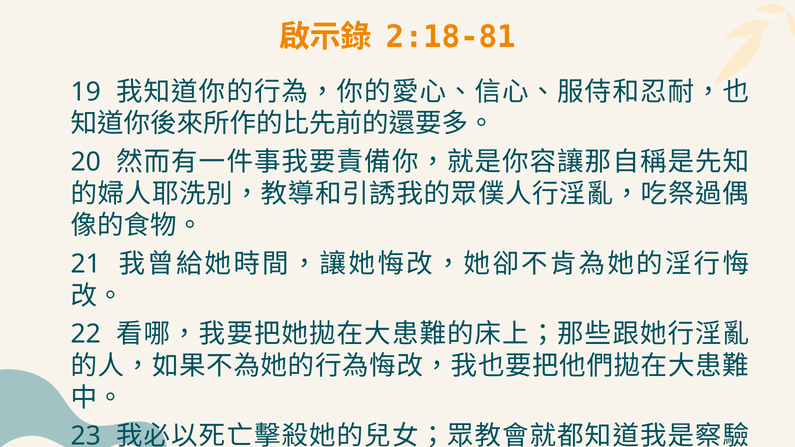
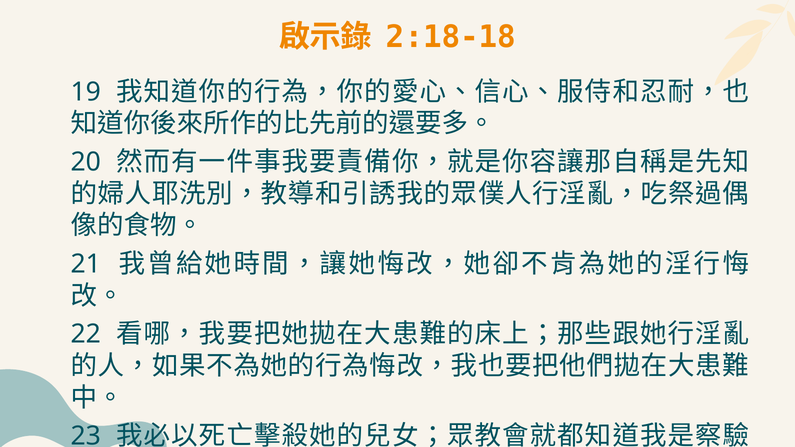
2:18-81: 2:18-81 -> 2:18-18 (451, 37)
